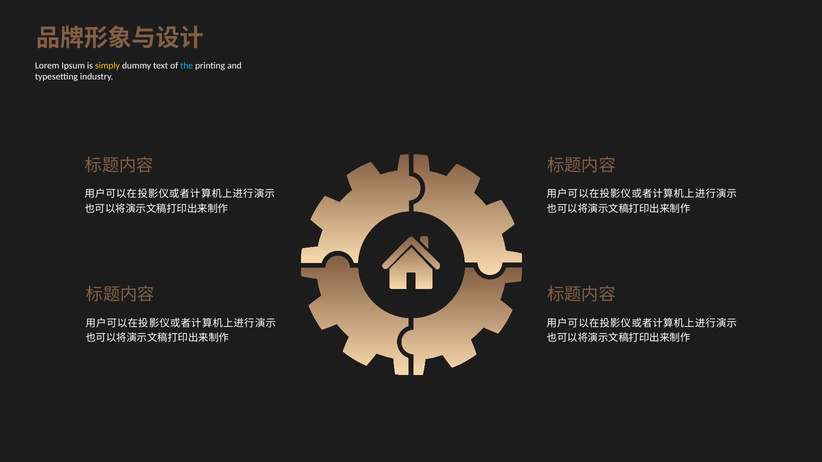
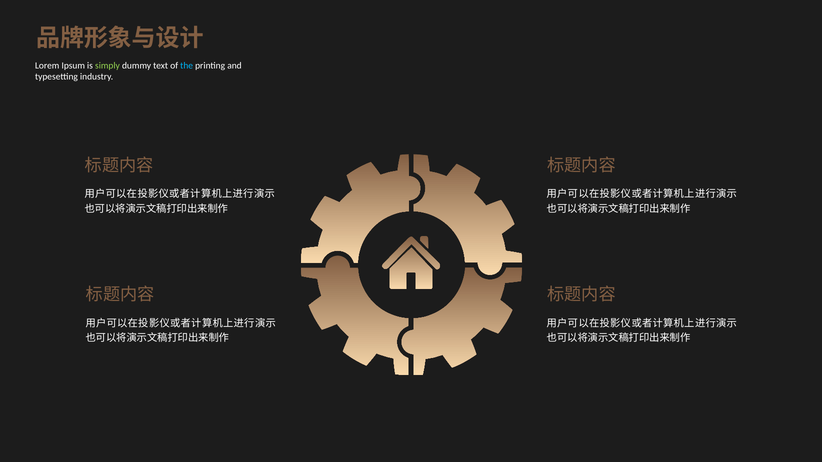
simply colour: yellow -> light green (107, 65)
